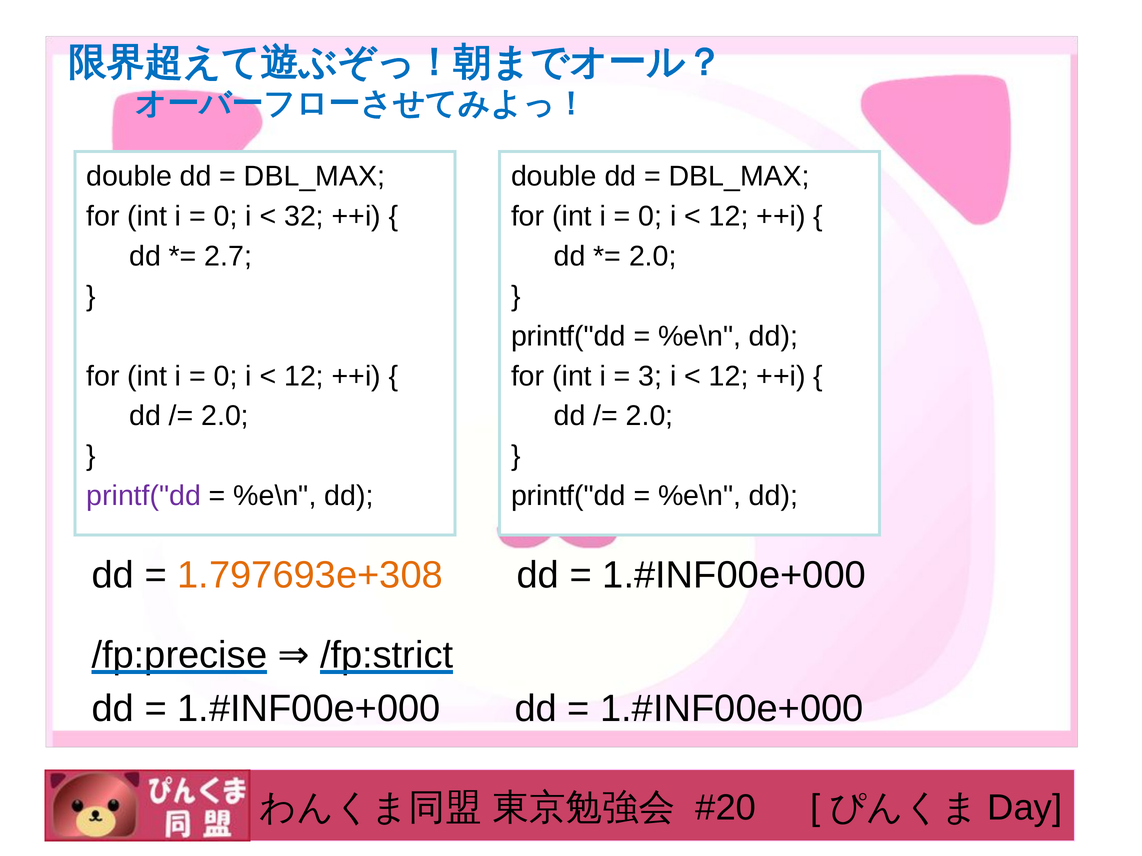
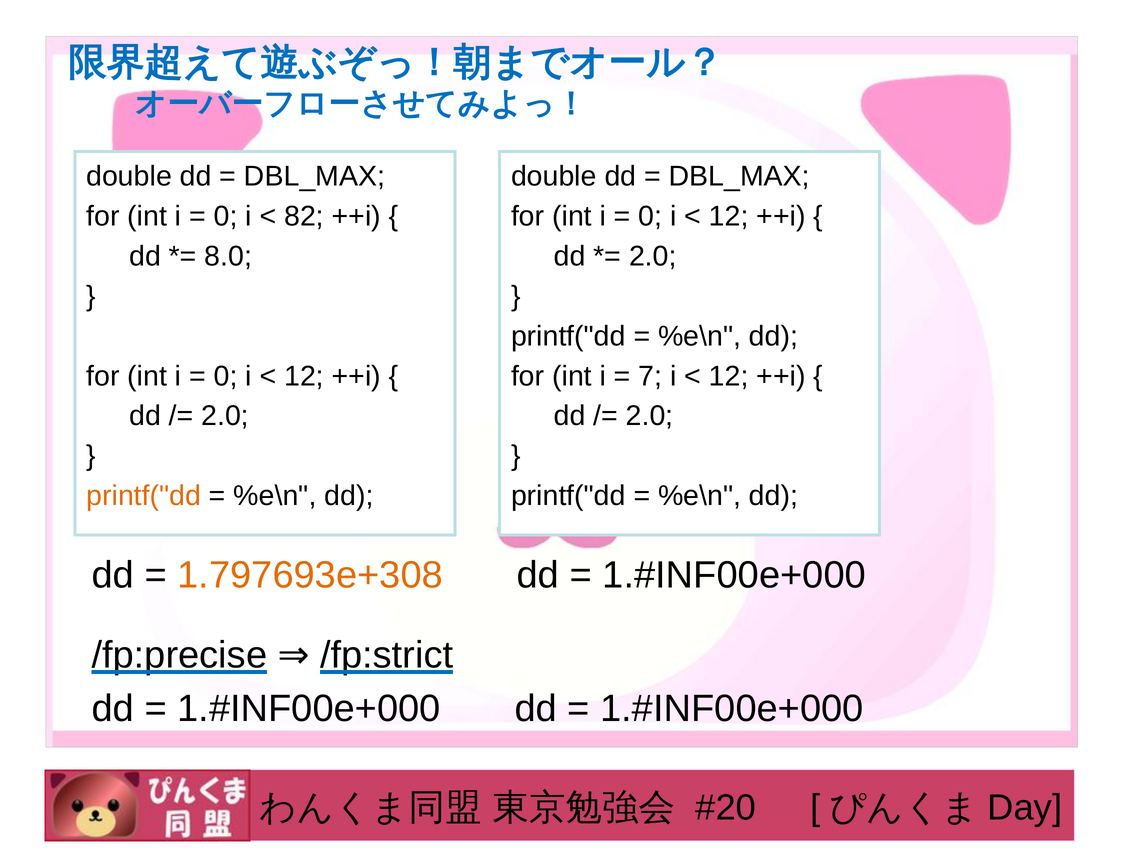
32: 32 -> 82 (304, 216)
2.7: 2.7 -> 8.0 (228, 256)
3: 3 -> 7 (650, 376)
printf("dd colour: purple -> orange (144, 496)
